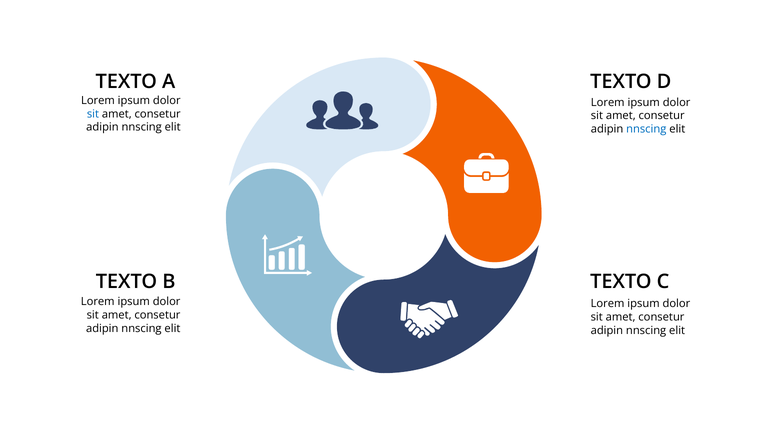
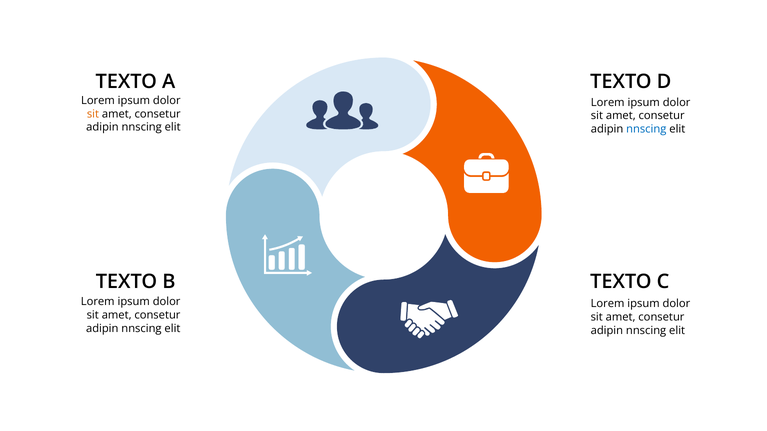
sit colour: blue -> orange (93, 114)
